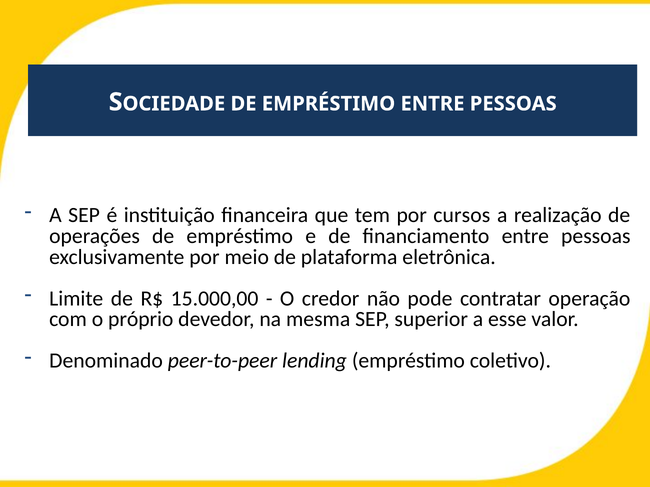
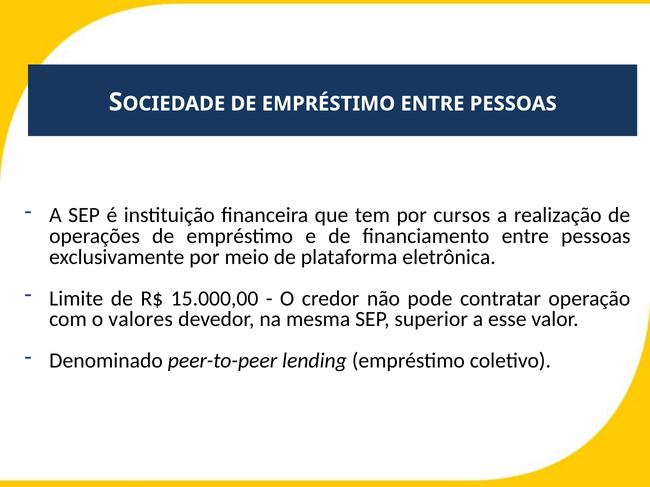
próprio: próprio -> valores (141, 320)
